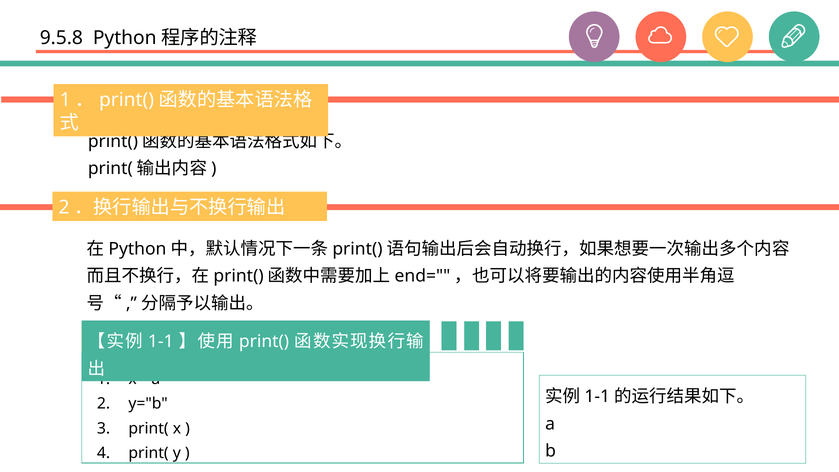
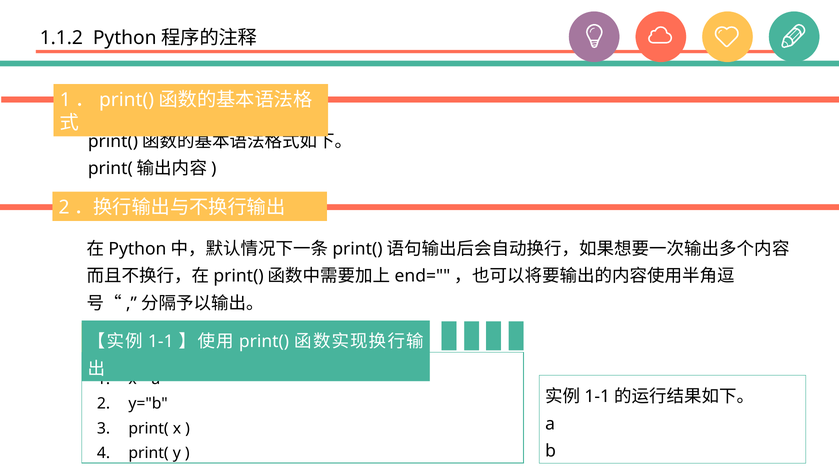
9.5.8: 9.5.8 -> 1.1.2 (61, 38)
